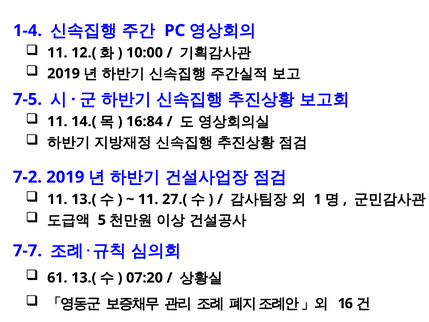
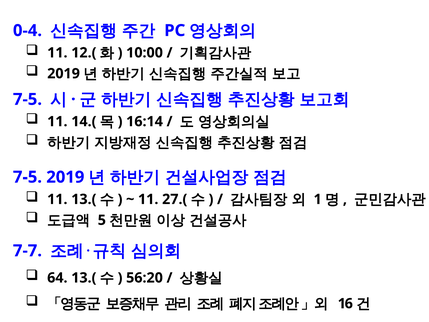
1-4: 1-4 -> 0-4 (27, 31)
16:84: 16:84 -> 16:14 (145, 121)
7-2: 7-2 -> 7-5 (27, 177)
61: 61 -> 64 (57, 278)
07:20: 07:20 -> 56:20 (144, 278)
